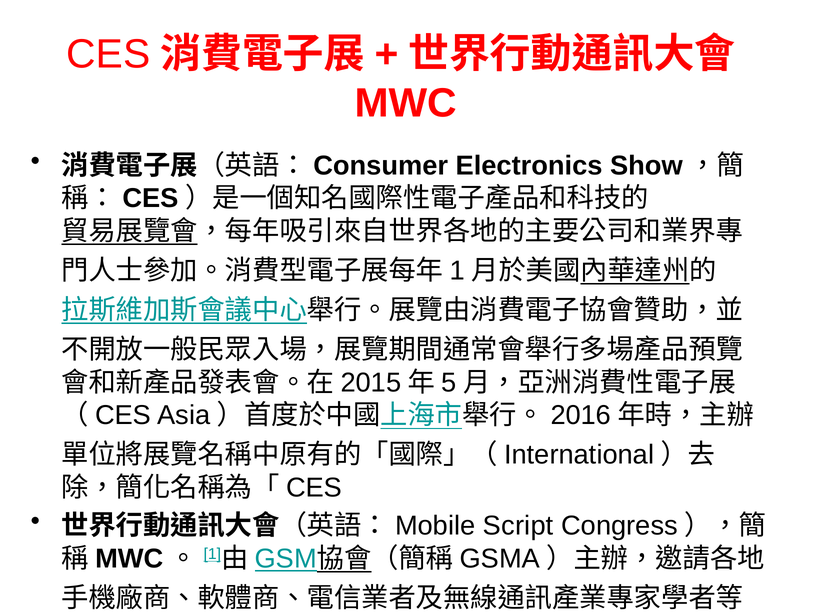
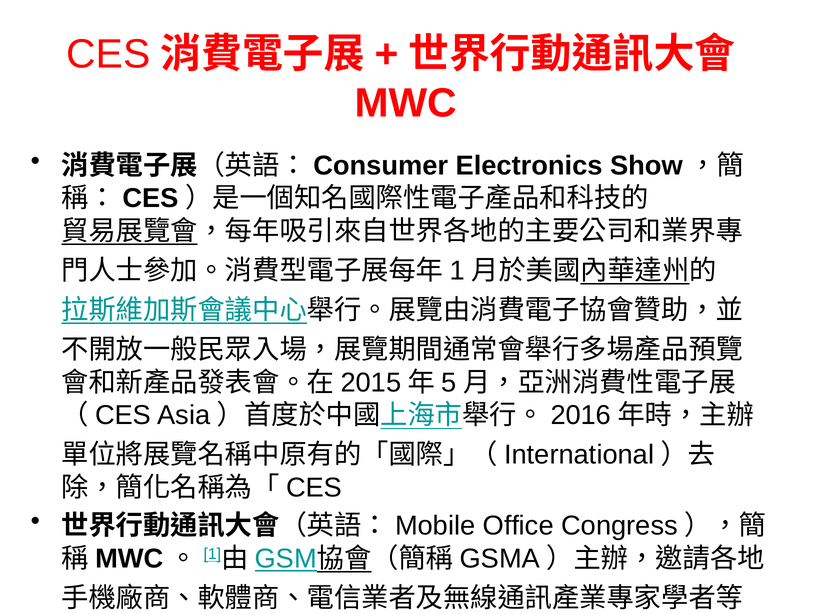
Script: Script -> Office (518, 525)
